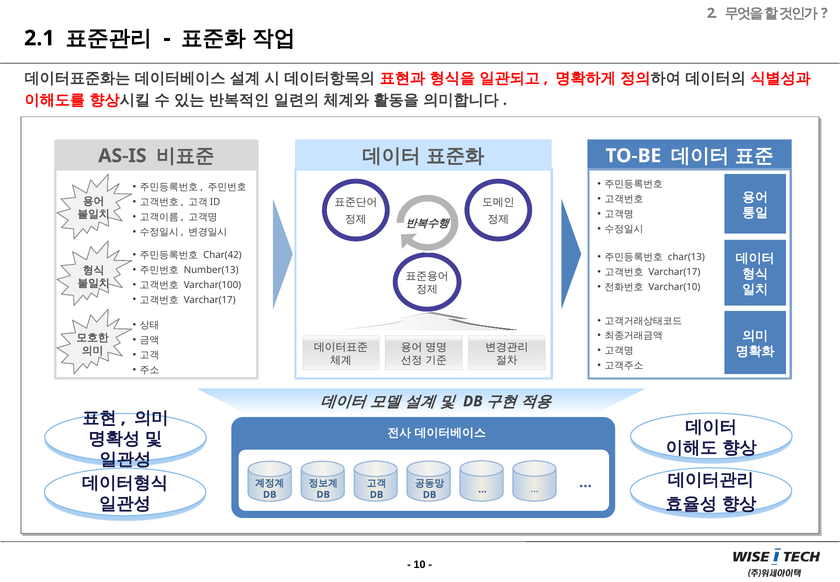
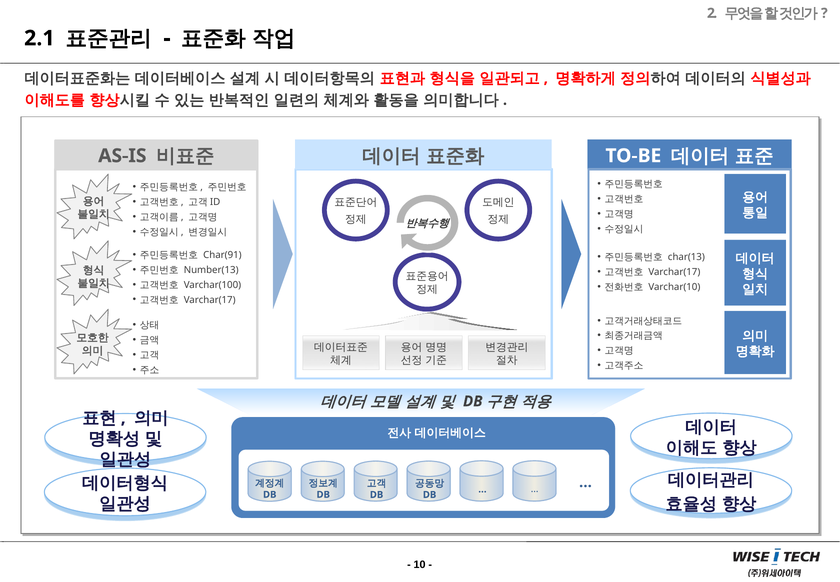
Char(42: Char(42 -> Char(91 (222, 255)
